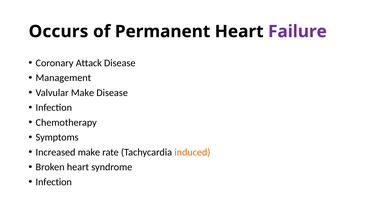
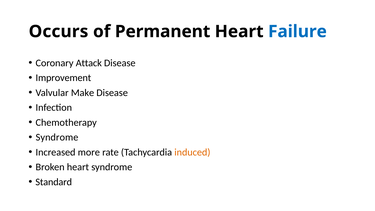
Failure colour: purple -> blue (297, 32)
Management: Management -> Improvement (63, 78)
Symptoms: Symptoms -> Syndrome (57, 137)
Increased make: make -> more (89, 152)
Infection: Infection -> Standard (54, 182)
